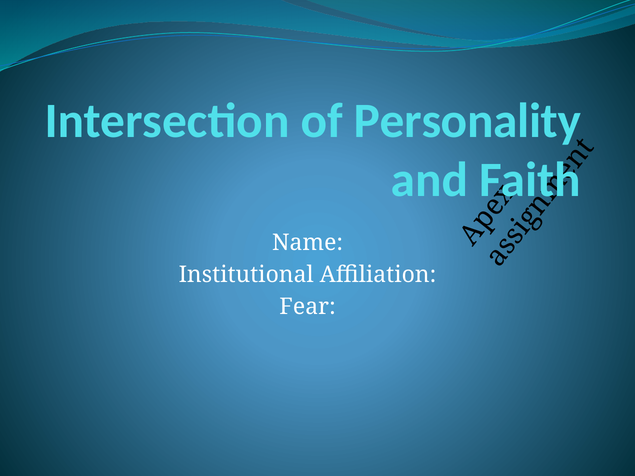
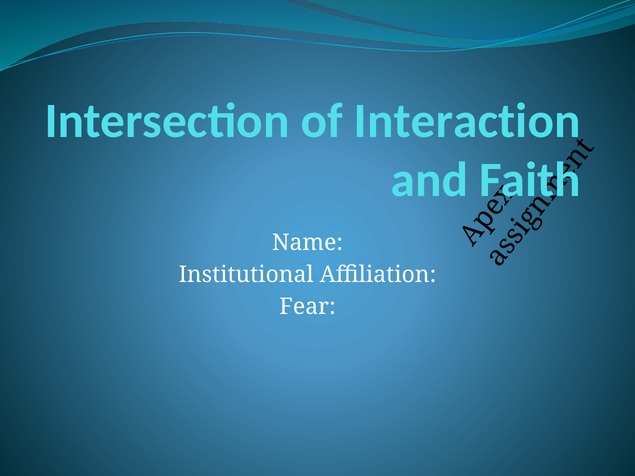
Personality: Personality -> Interaction (467, 121)
